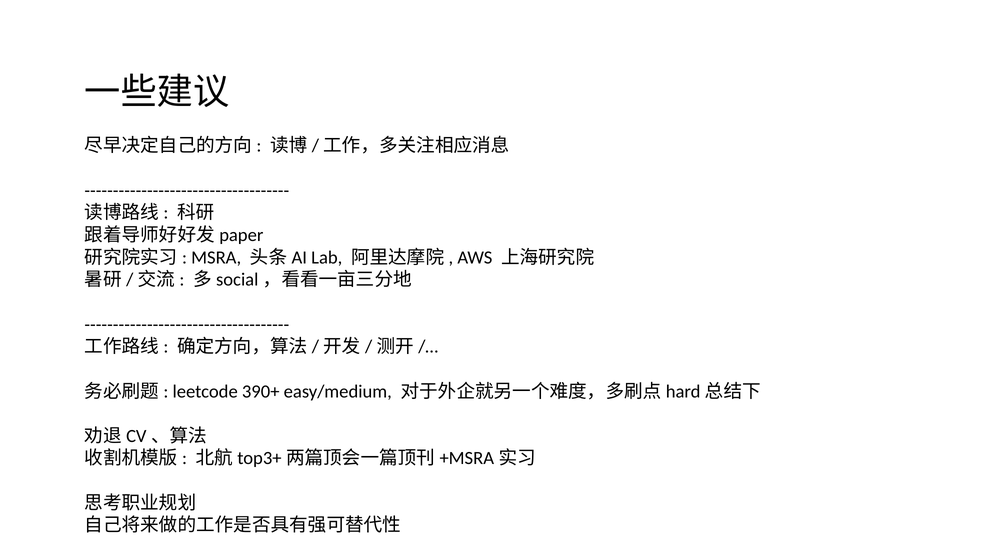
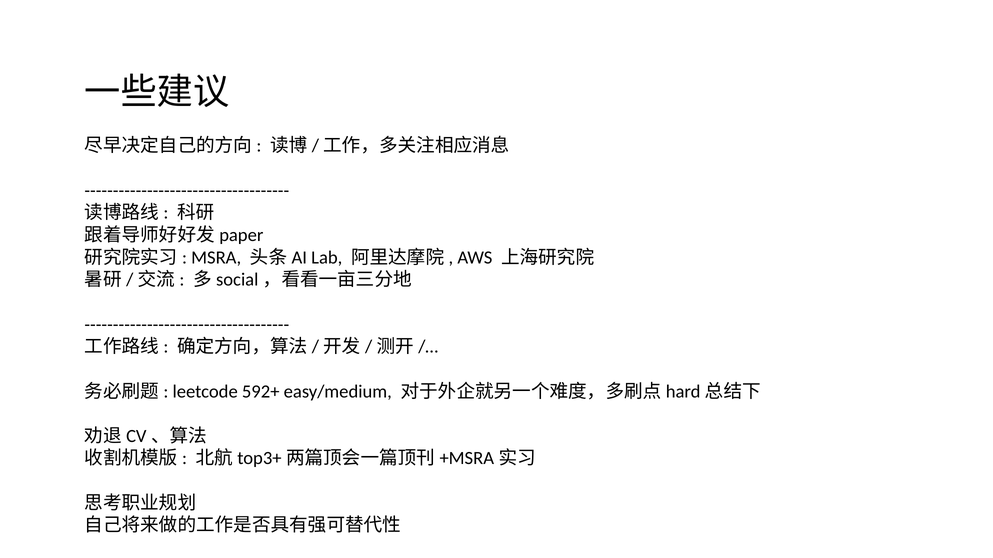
390+: 390+ -> 592+ (261, 392)
